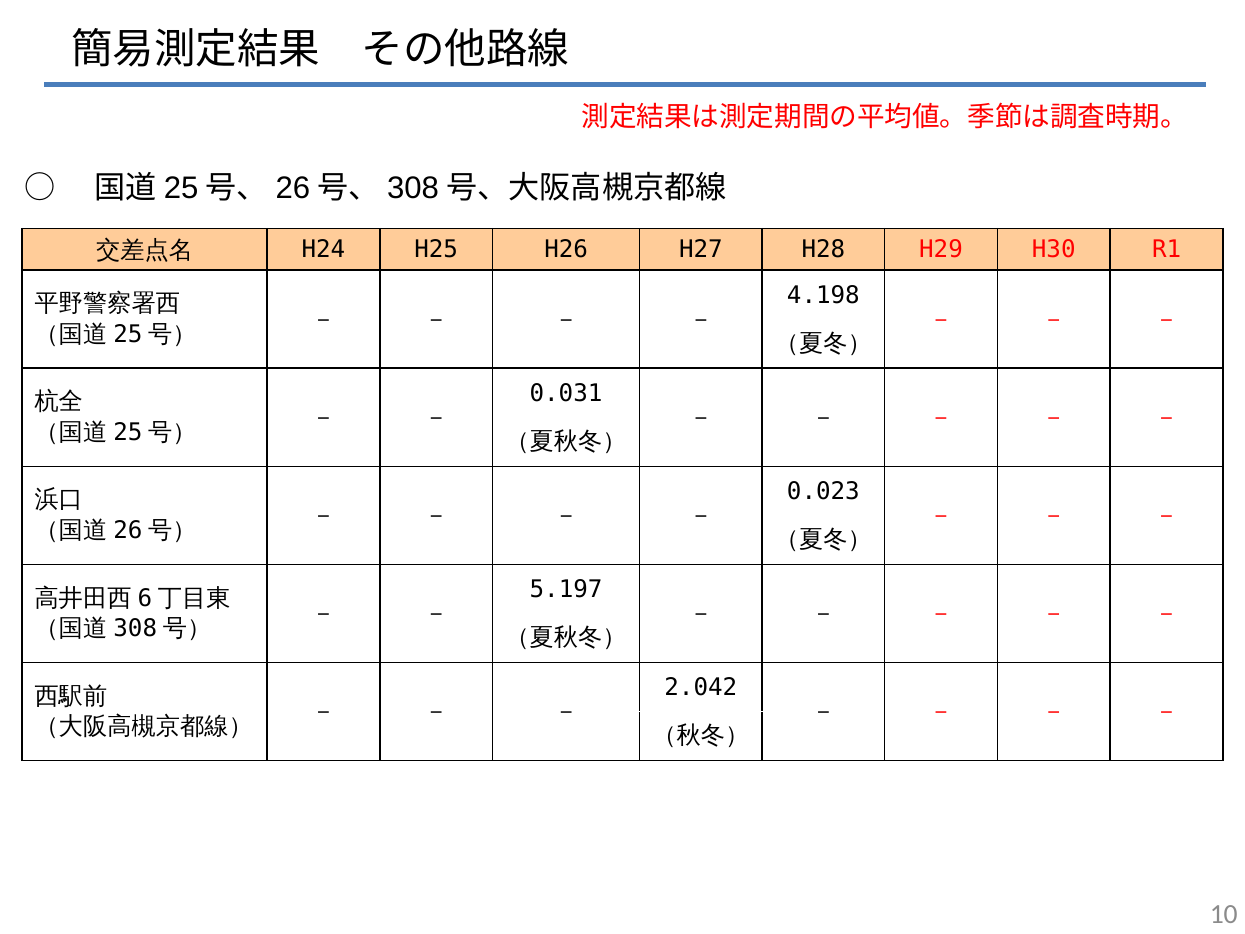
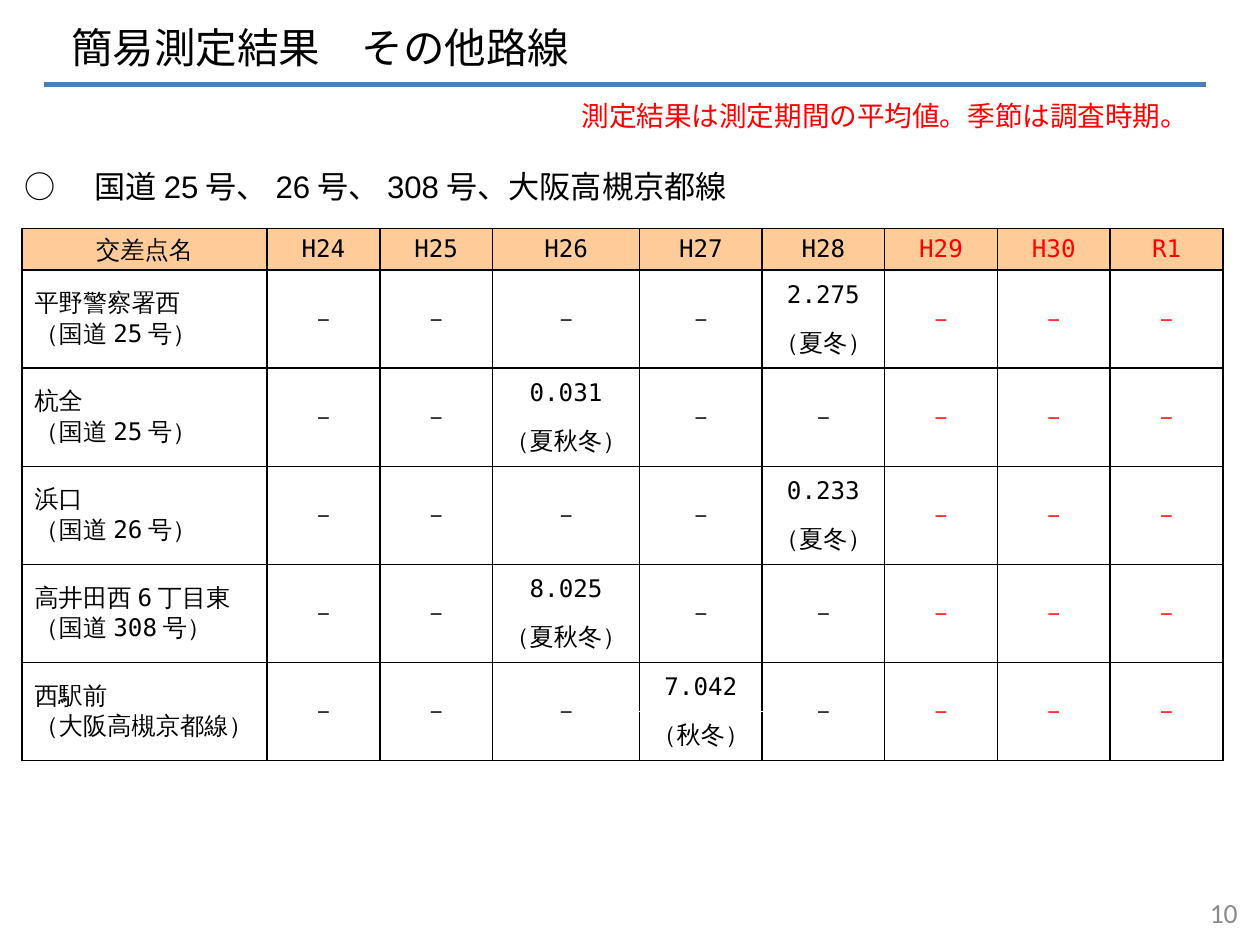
4.198: 4.198 -> 2.275 (823, 295)
0.023: 0.023 -> 0.233 (823, 491)
5.197: 5.197 -> 8.025 (566, 589)
2.042: 2.042 -> 7.042 (701, 687)
